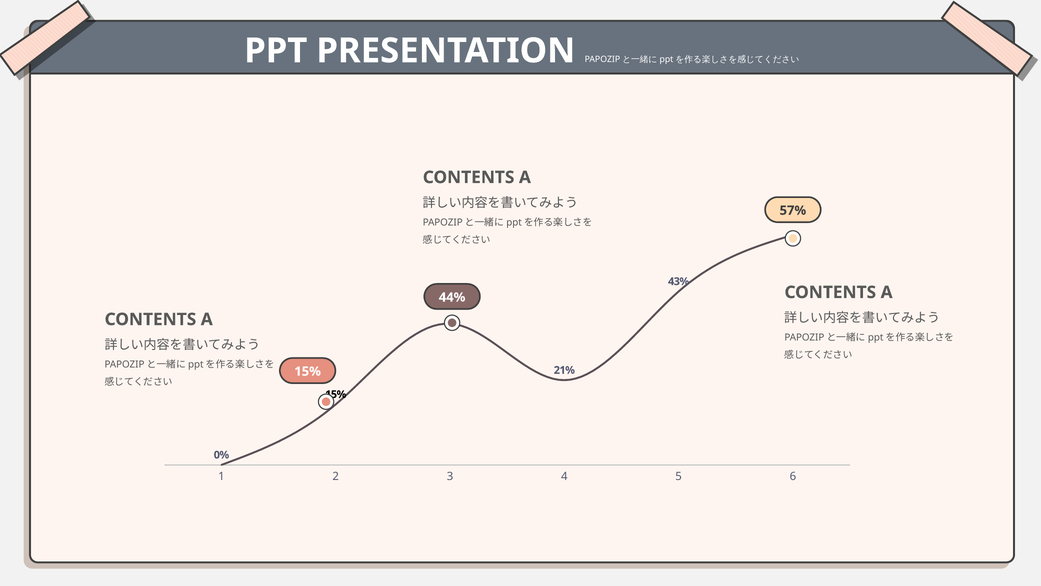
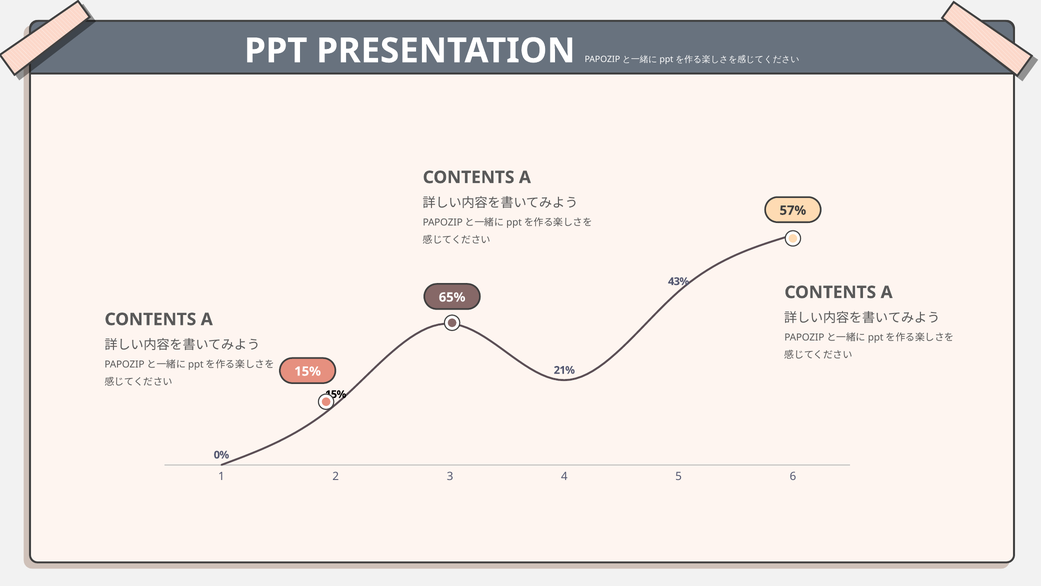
44%: 44% -> 65% (452, 297)
